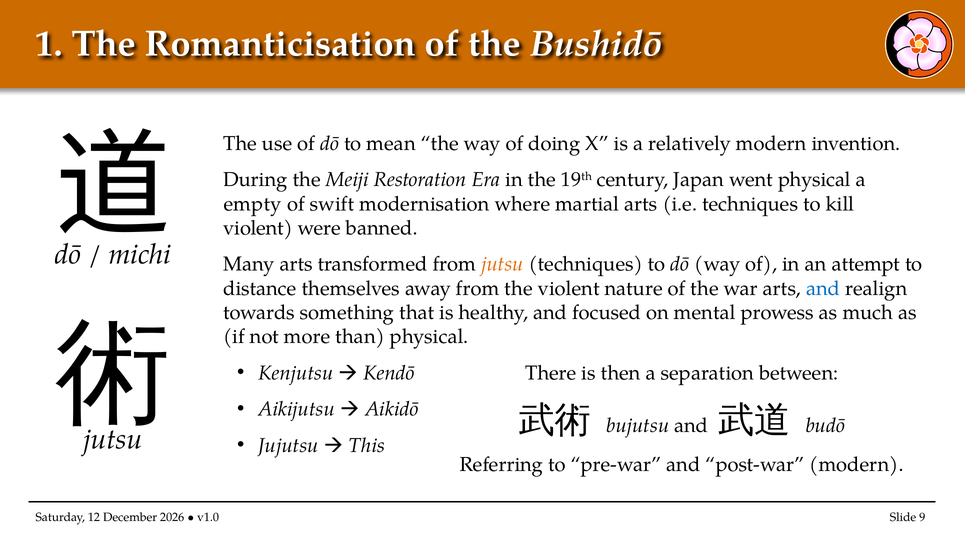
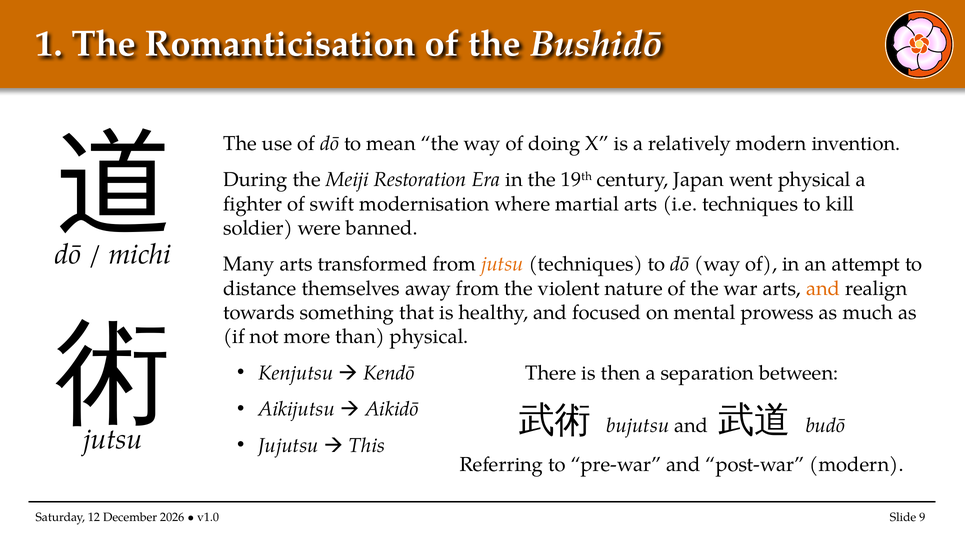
empty: empty -> fighter (253, 204)
violent: violent -> soldier (258, 228)
and colour: blue -> orange (823, 288)
